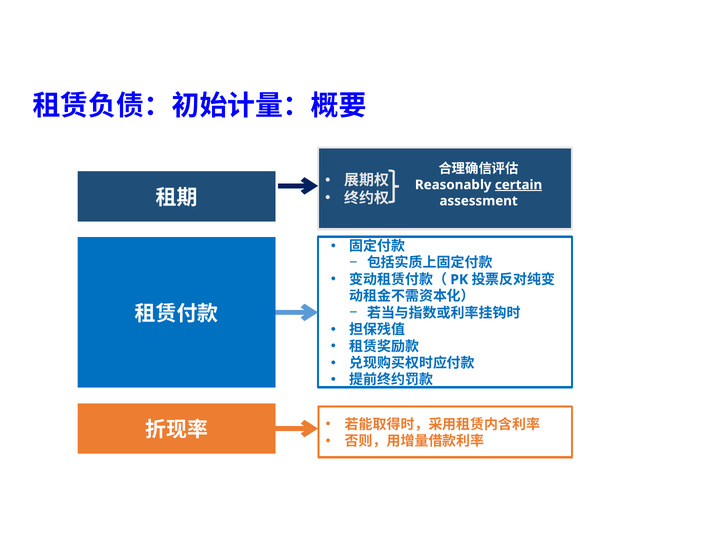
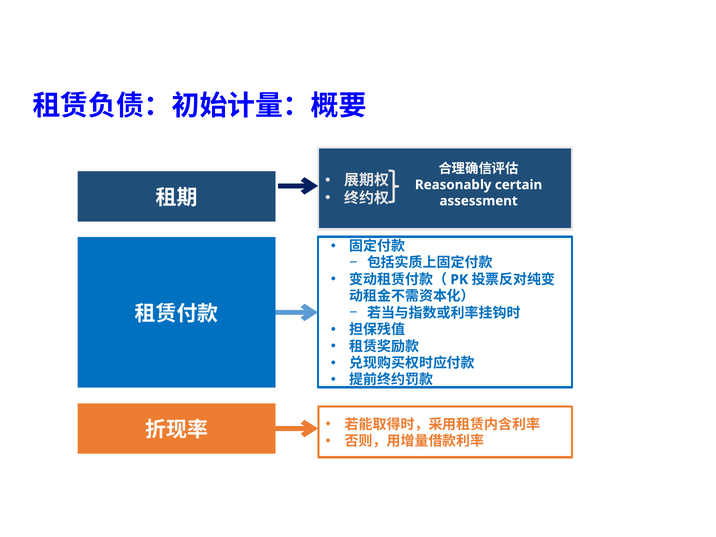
certain underline: present -> none (519, 185)
